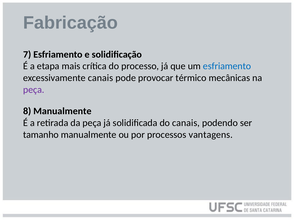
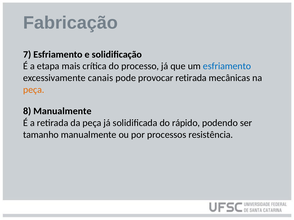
provocar térmico: térmico -> retirada (191, 78)
peça colour: purple -> orange (34, 90)
do canais: canais -> rápido (186, 123)
vantagens: vantagens -> resistência (211, 135)
